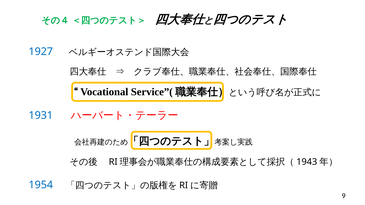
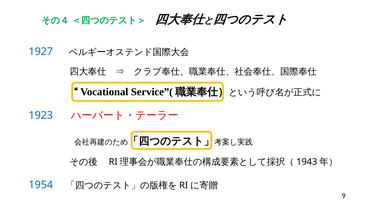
1931: 1931 -> 1923 (41, 116)
